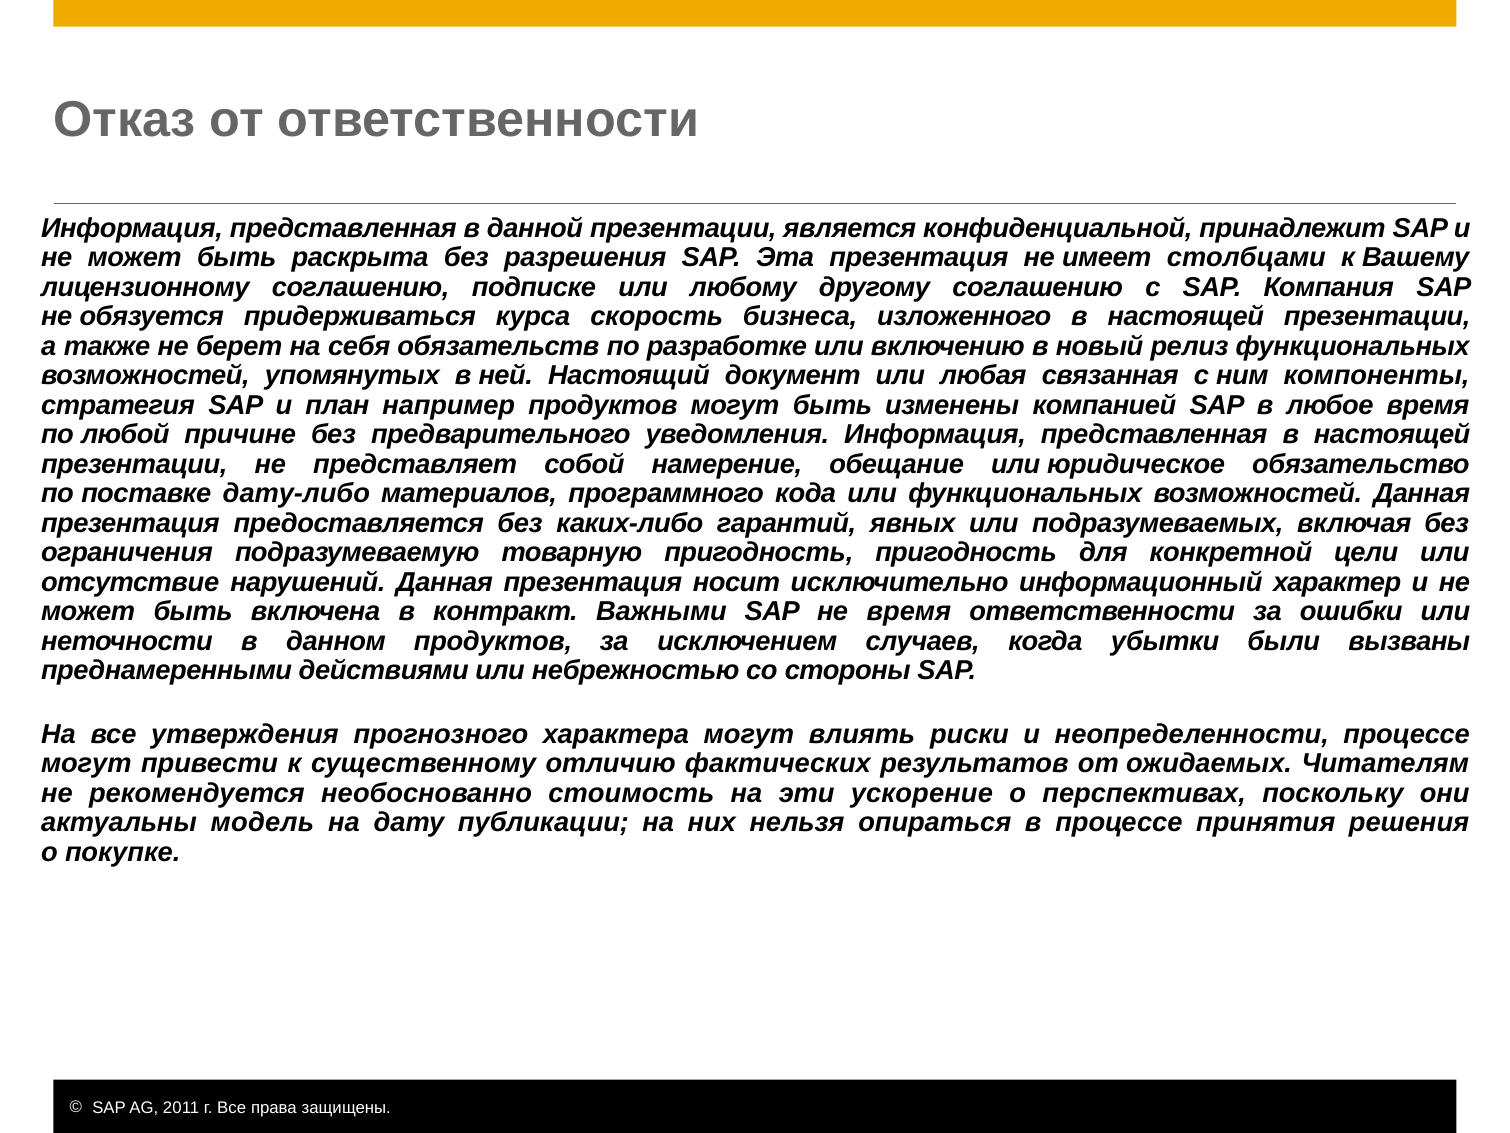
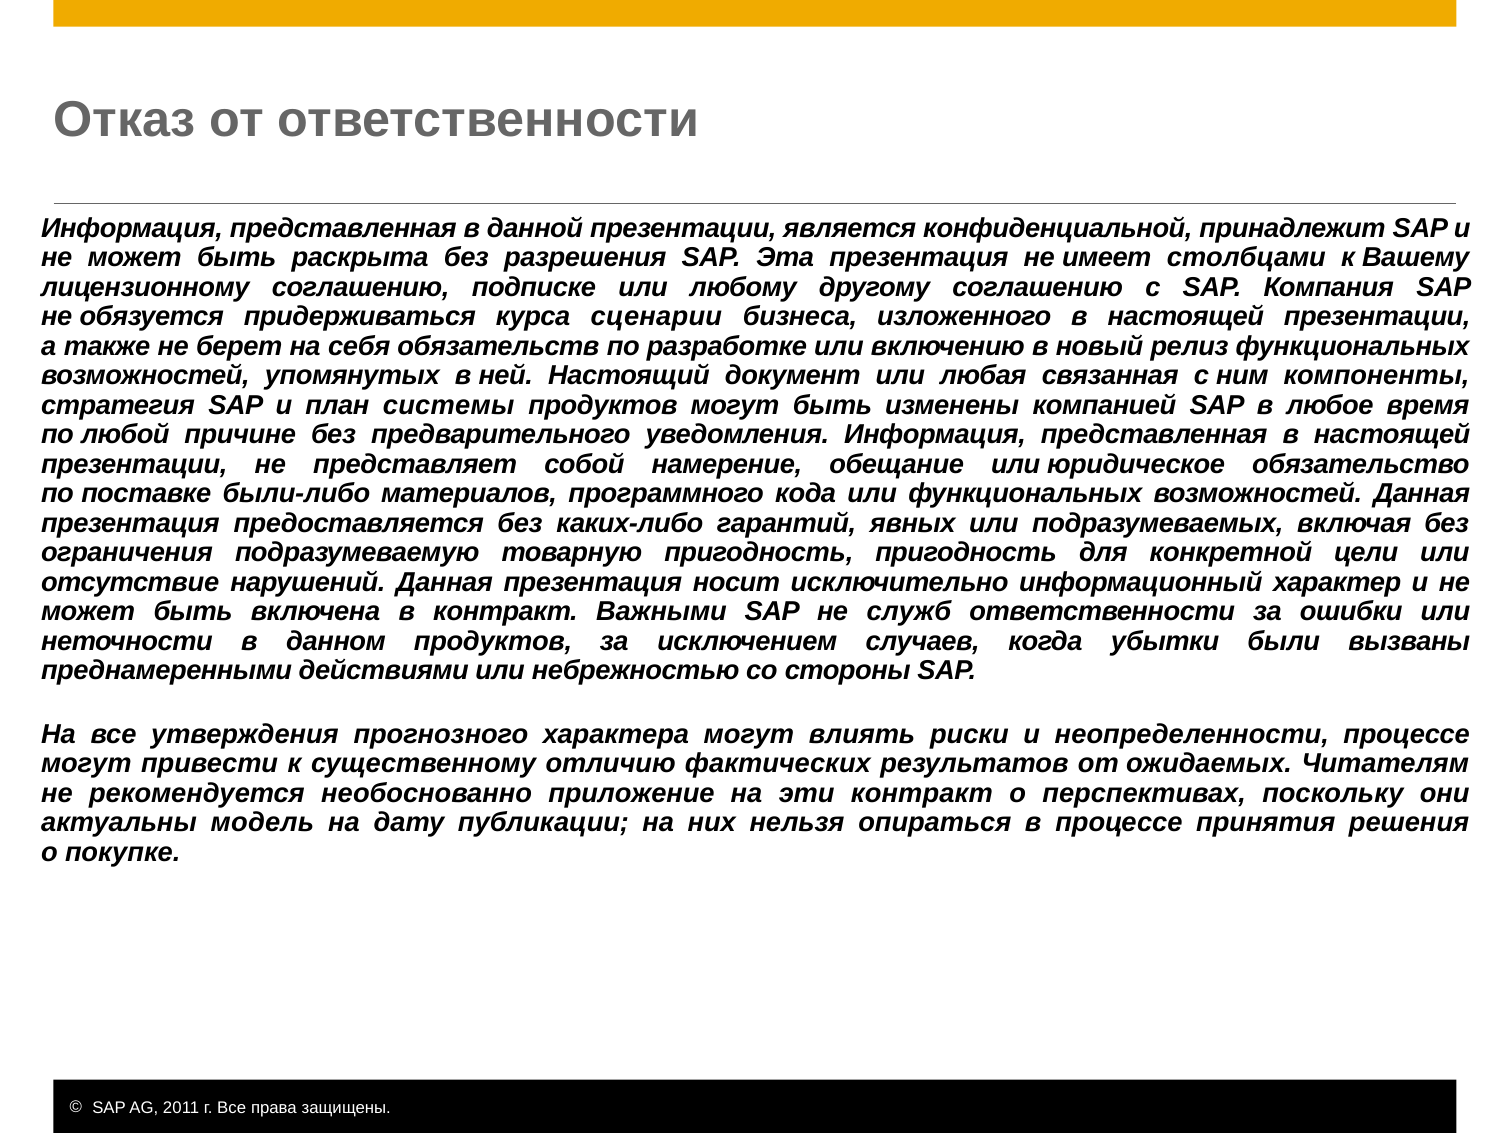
скорость: скорость -> сценарии (656, 316)
например: например -> системы (449, 405)
дату-либо: дату-либо -> были-либо (296, 493)
не время: время -> служб (909, 611)
стоимость: стоимость -> приложение (631, 793)
эти ускорение: ускорение -> контракт (922, 793)
